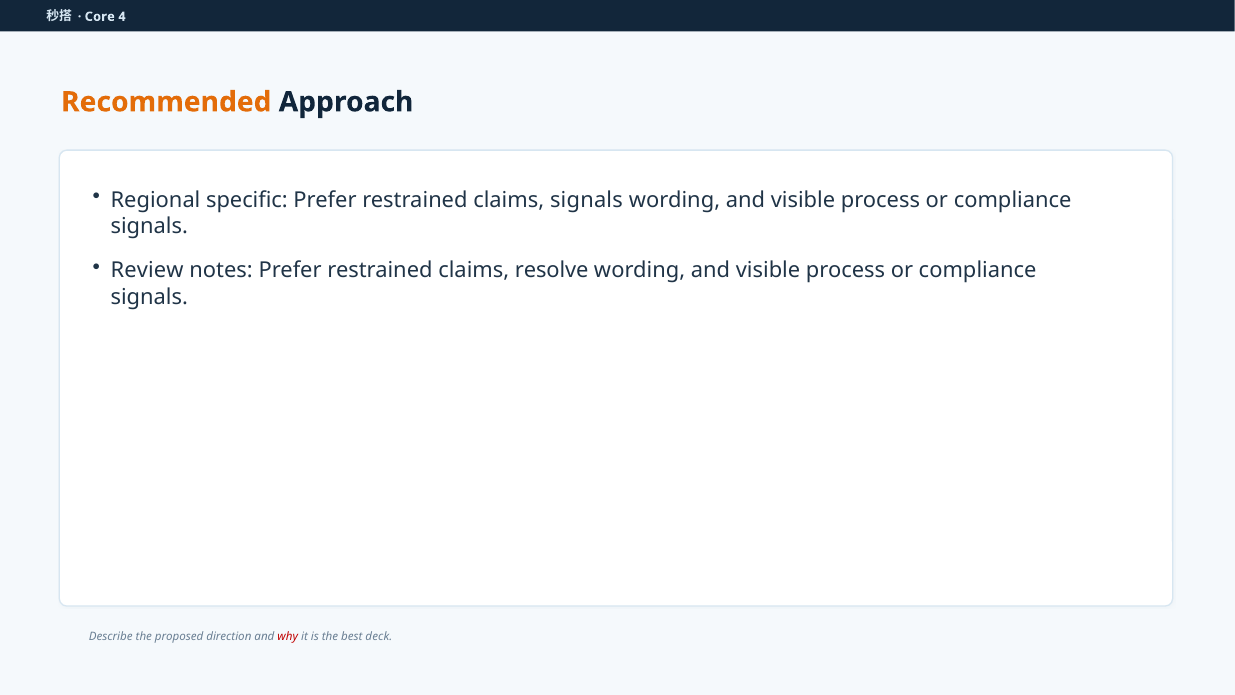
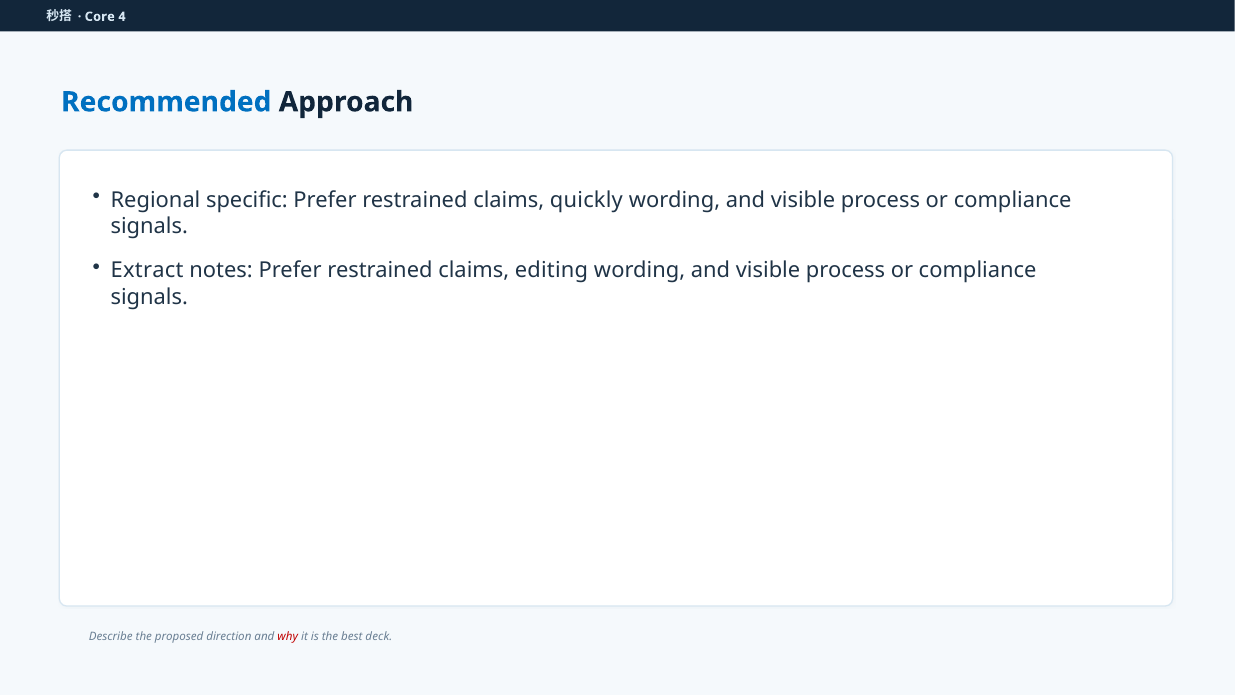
Recommended colour: orange -> blue (166, 102)
claims signals: signals -> quickly (586, 200)
Review: Review -> Extract (147, 270)
resolve: resolve -> editing (552, 270)
